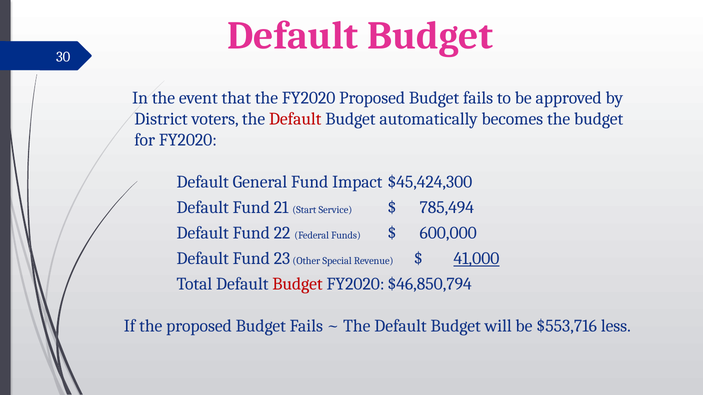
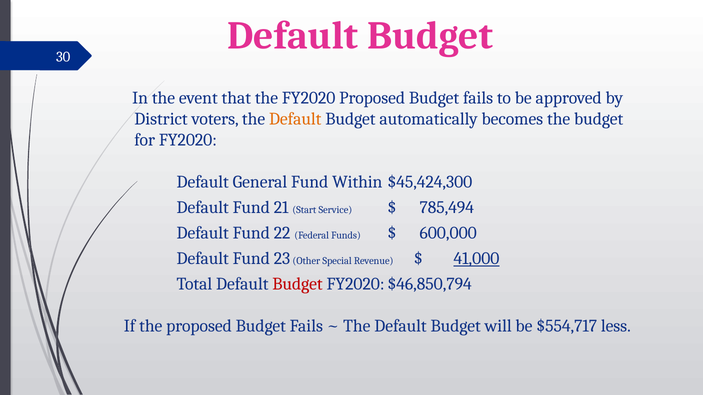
Default colour: red -> orange (295, 119)
Impact: Impact -> Within (357, 182)
$553,716: $553,716 -> $554,717 (567, 326)
